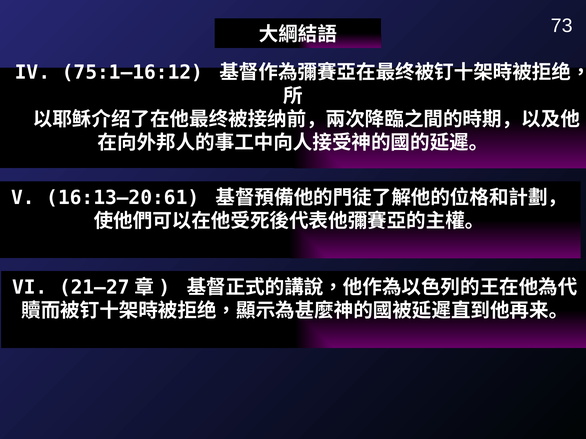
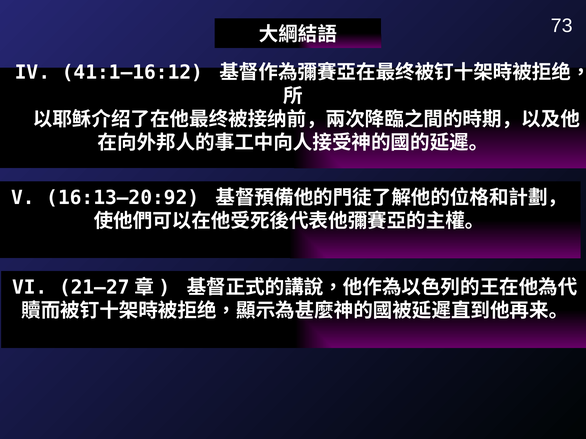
75:1–16:12: 75:1–16:12 -> 41:1–16:12 (132, 73)
16:13–20:61: 16:13–20:61 -> 16:13–20:92 (123, 198)
